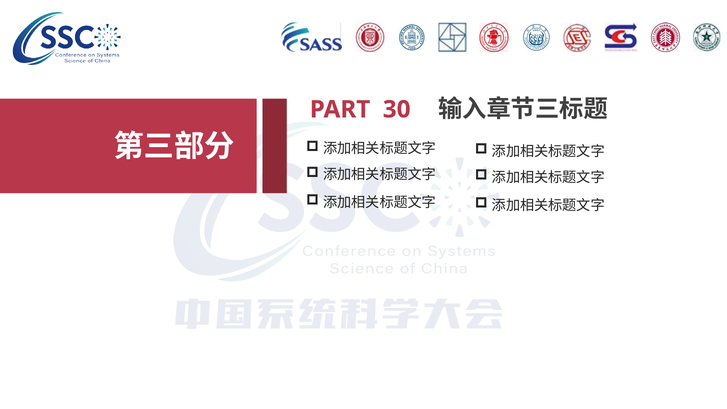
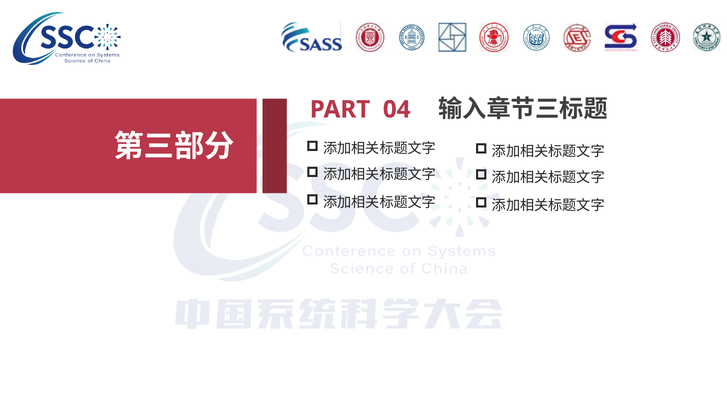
30: 30 -> 04 (397, 109)
